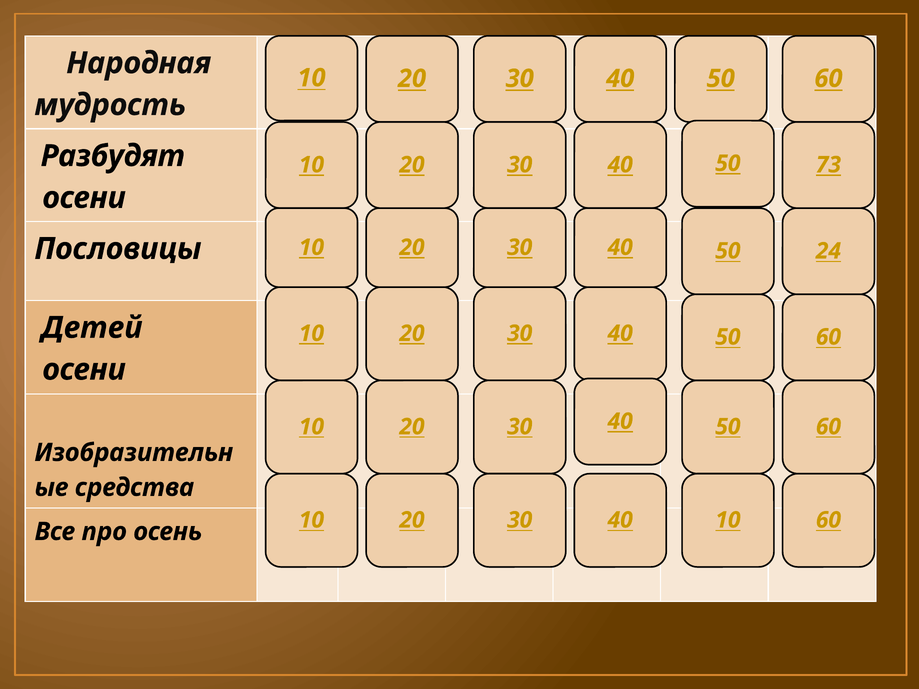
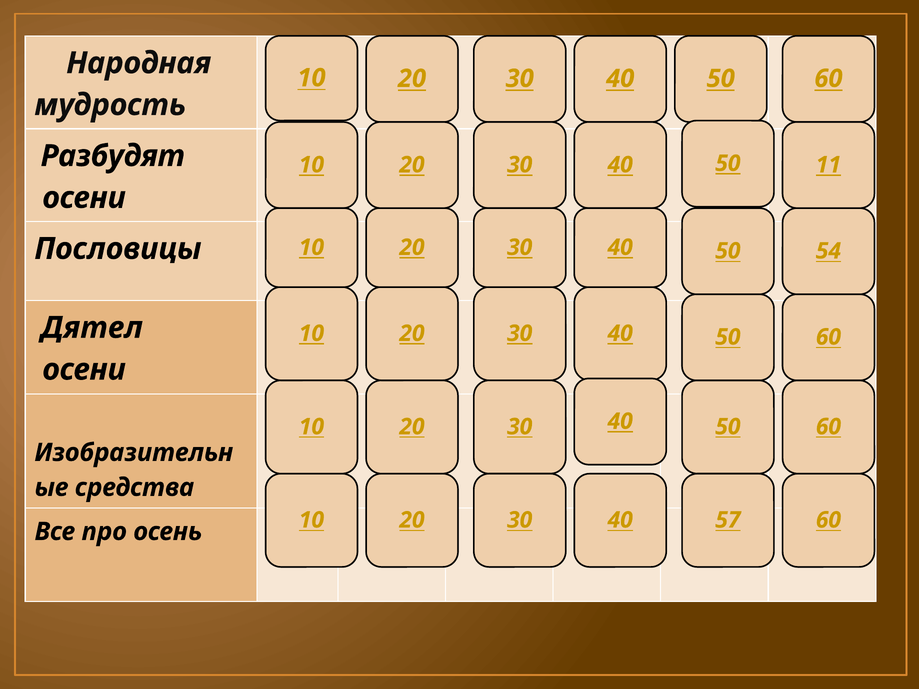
73: 73 -> 11 (828, 165)
24: 24 -> 54 (828, 251)
Детей: Детей -> Дятел (92, 328)
40 10: 10 -> 57 (728, 520)
